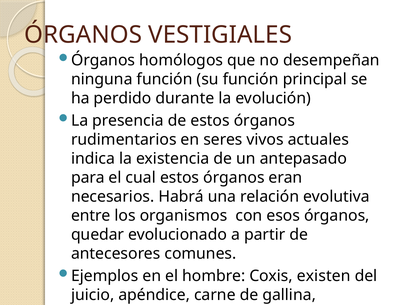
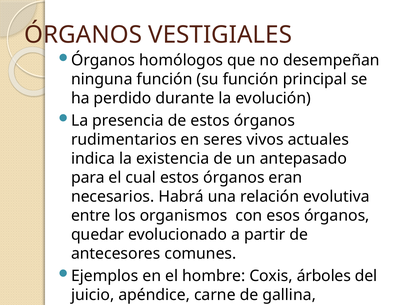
existen: existen -> árboles (324, 276)
